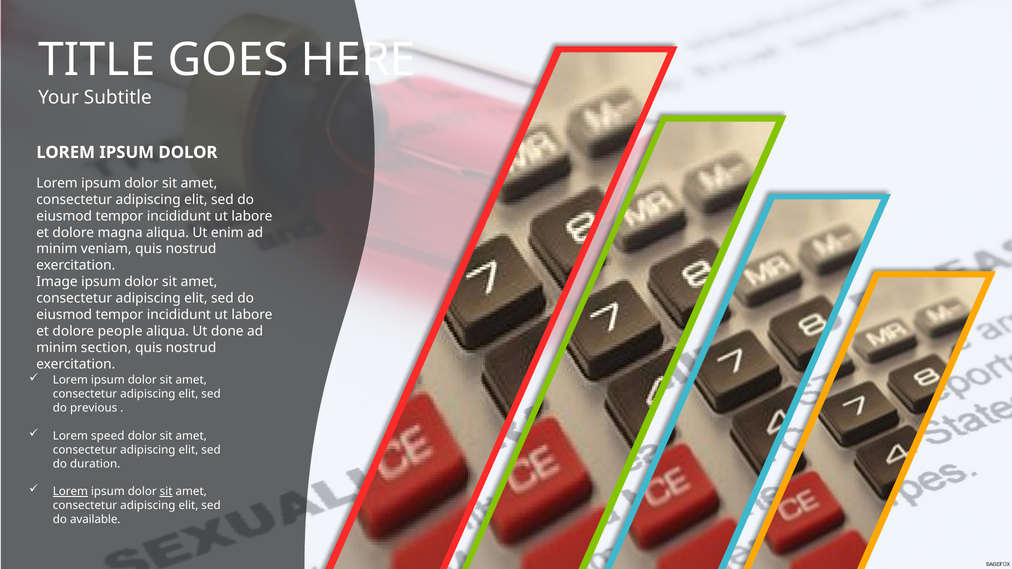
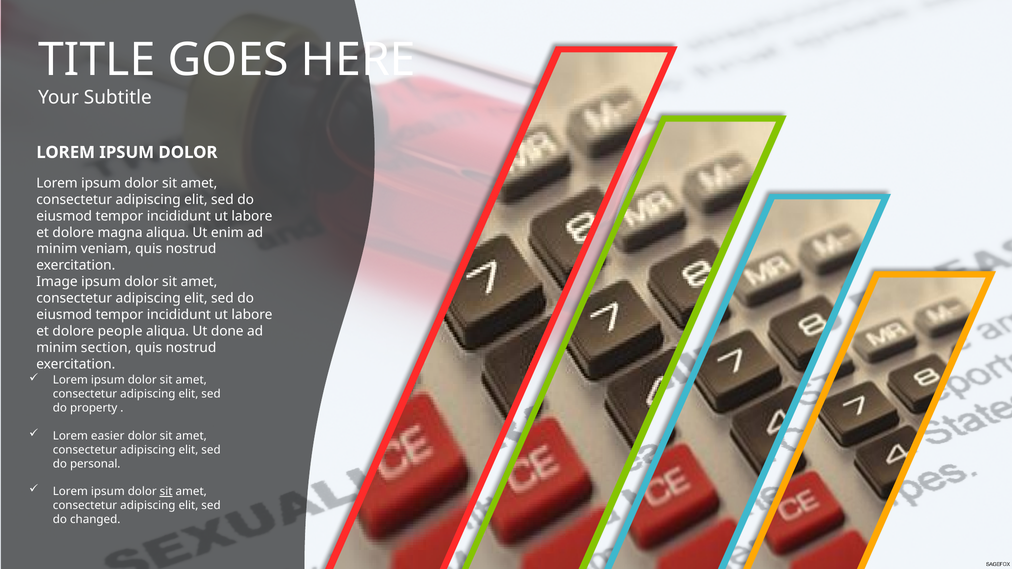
previous: previous -> property (94, 408)
speed: speed -> easier (108, 436)
duration: duration -> personal (95, 464)
Lorem underline: present -> none (70, 492)
available: available -> changed (95, 520)
